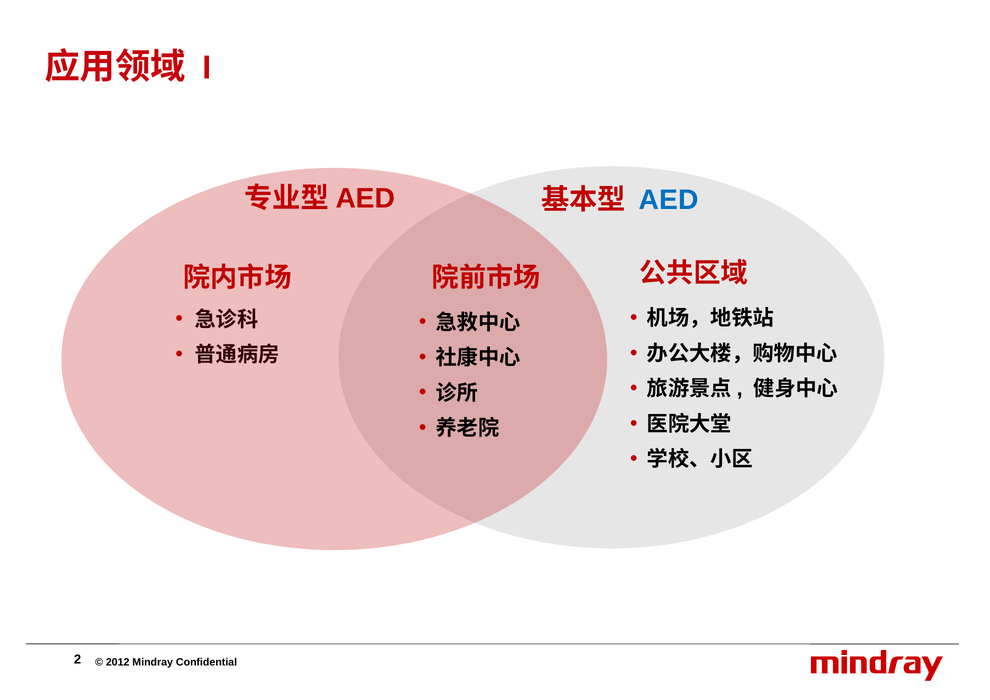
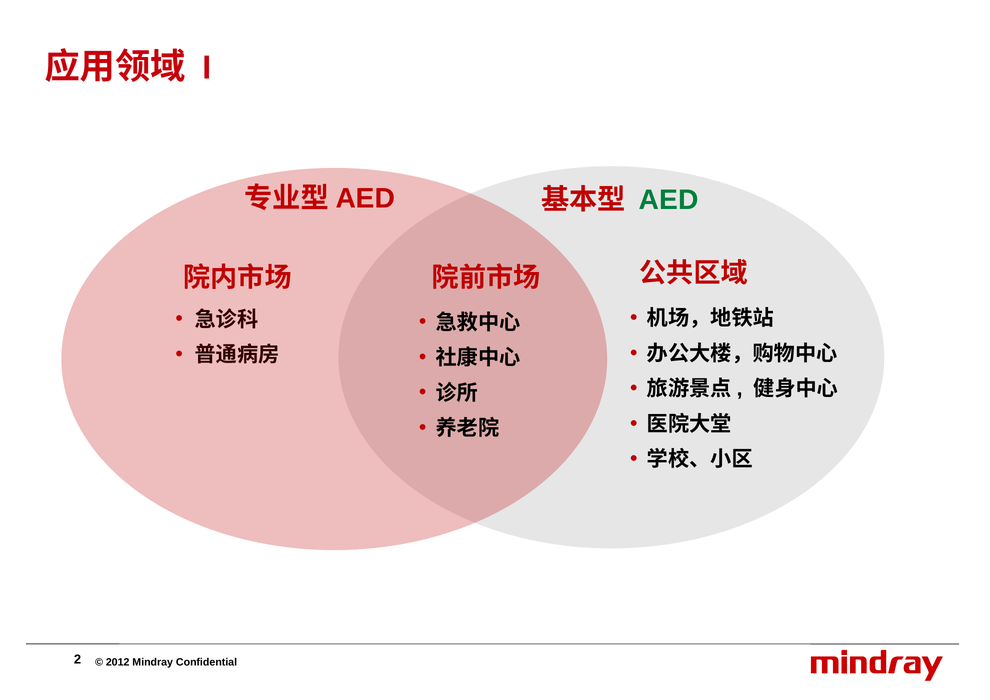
AED colour: blue -> green (669, 200)
